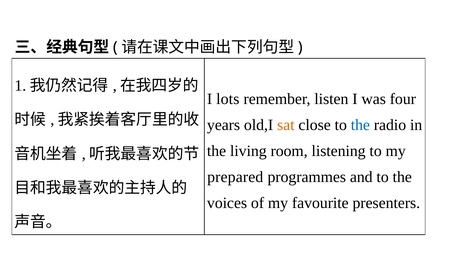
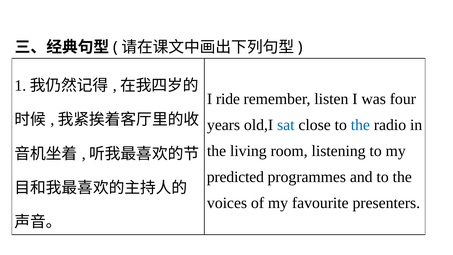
lots: lots -> ride (228, 99)
sat colour: orange -> blue (286, 125)
prepared: prepared -> predicted (235, 177)
